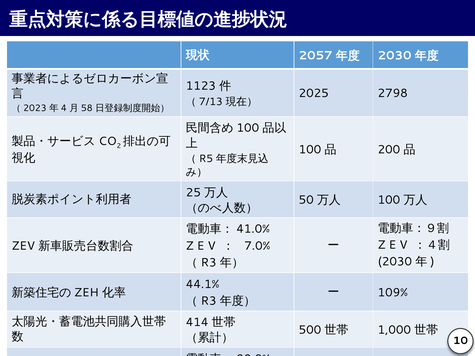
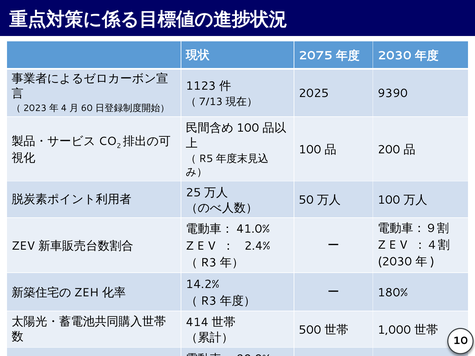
2057: 2057 -> 2075 (316, 56)
2798: 2798 -> 9390 (393, 93)
58: 58 -> 60 (87, 108)
7.0%: 7.0% -> 2.4% (257, 246)
44.1%: 44.1% -> 14.2% (203, 284)
109%: 109% -> 180% (393, 293)
